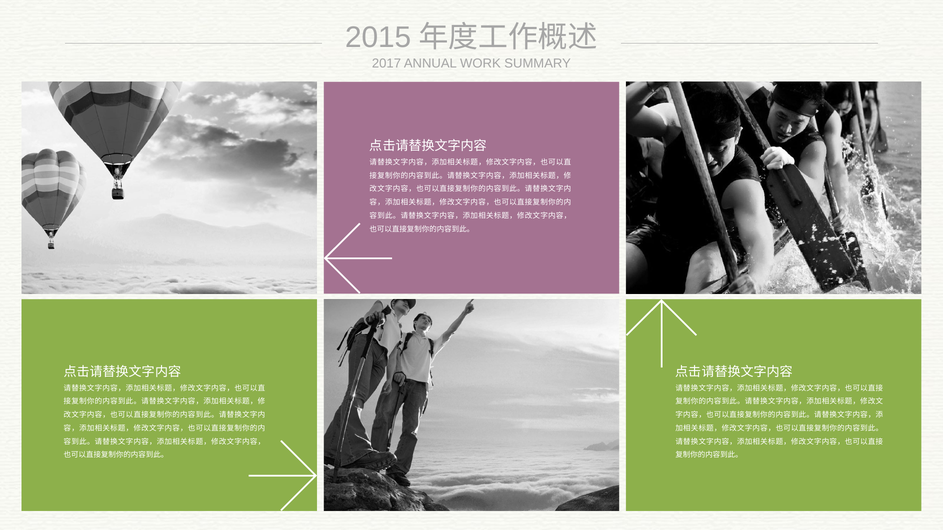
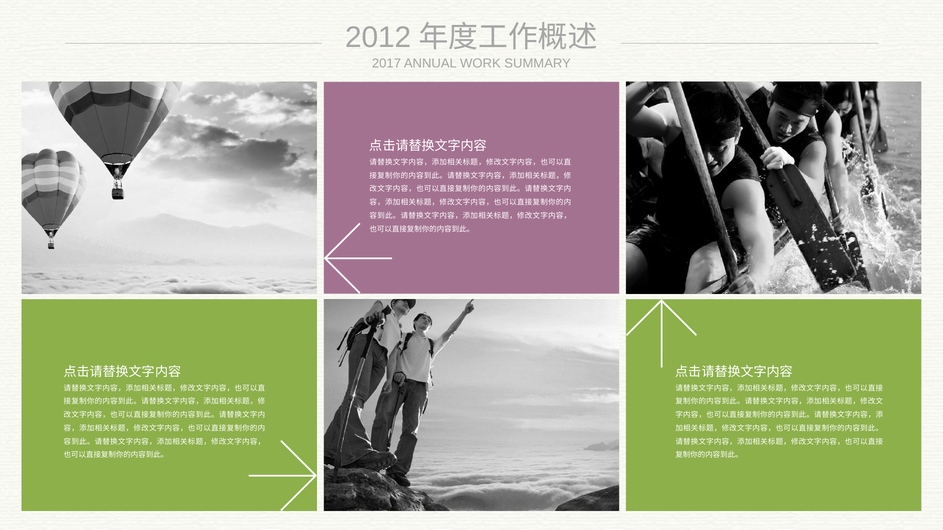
2015: 2015 -> 2012 (378, 37)
